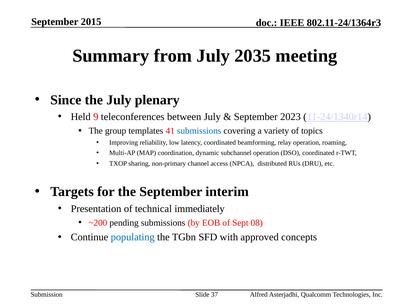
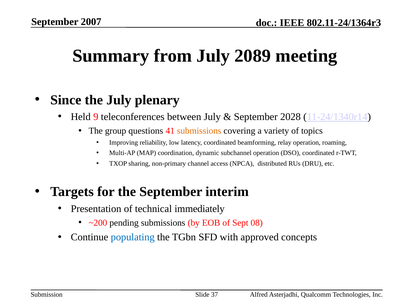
2015: 2015 -> 2007 (91, 22)
2035: 2035 -> 2089 (253, 56)
2023: 2023 -> 2028 (290, 117)
templates: templates -> questions (146, 131)
submissions colour: blue -> orange (199, 131)
